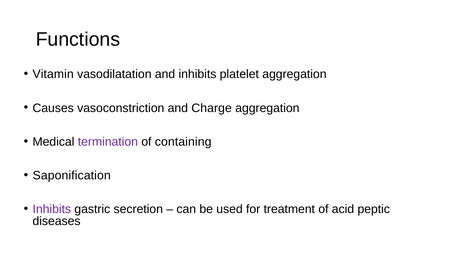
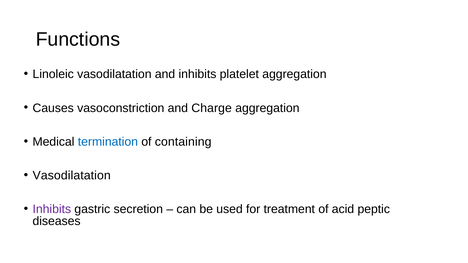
Vitamin: Vitamin -> Linoleic (53, 74)
termination colour: purple -> blue (108, 142)
Saponification: Saponification -> Vasodilatation (72, 176)
